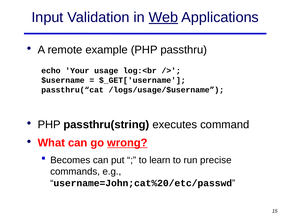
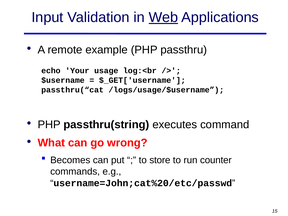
wrong underline: present -> none (127, 143)
learn: learn -> store (160, 160)
precise: precise -> counter (216, 160)
